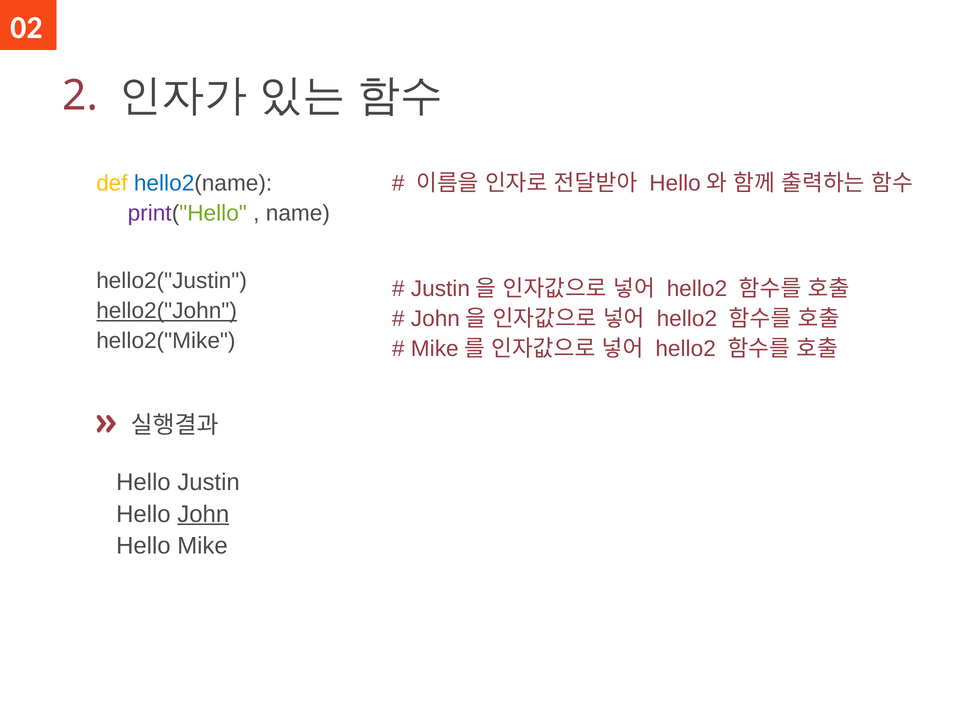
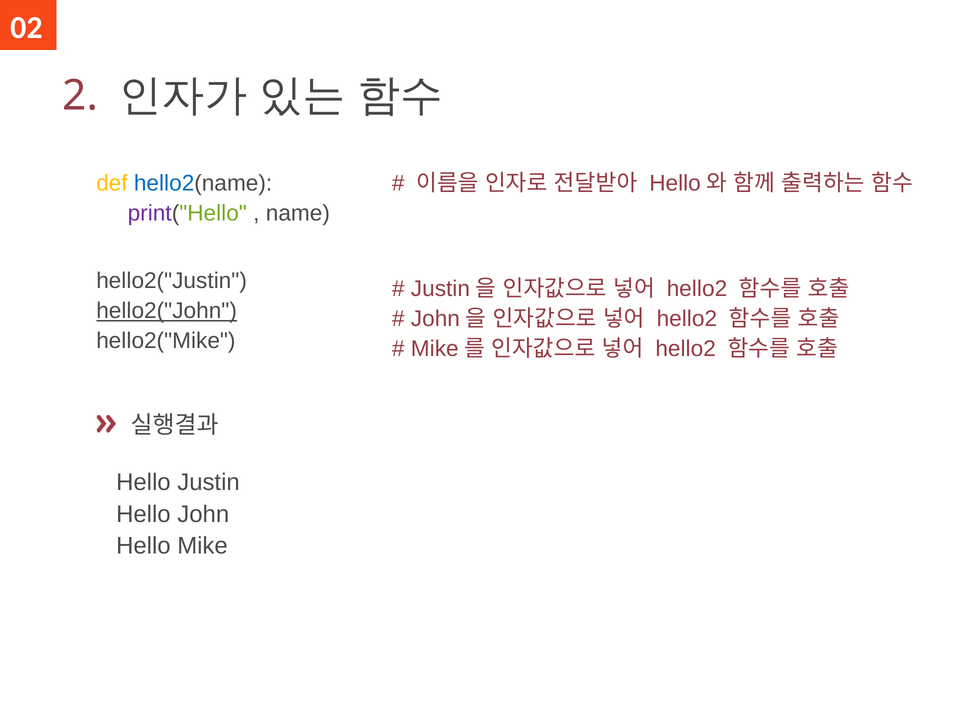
John underline: present -> none (203, 514)
